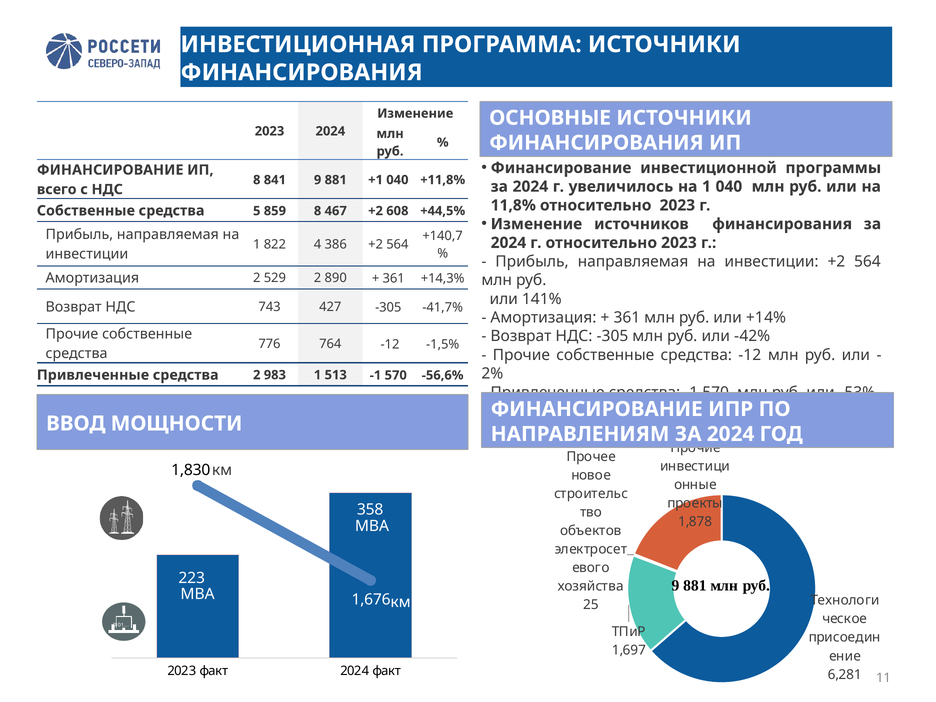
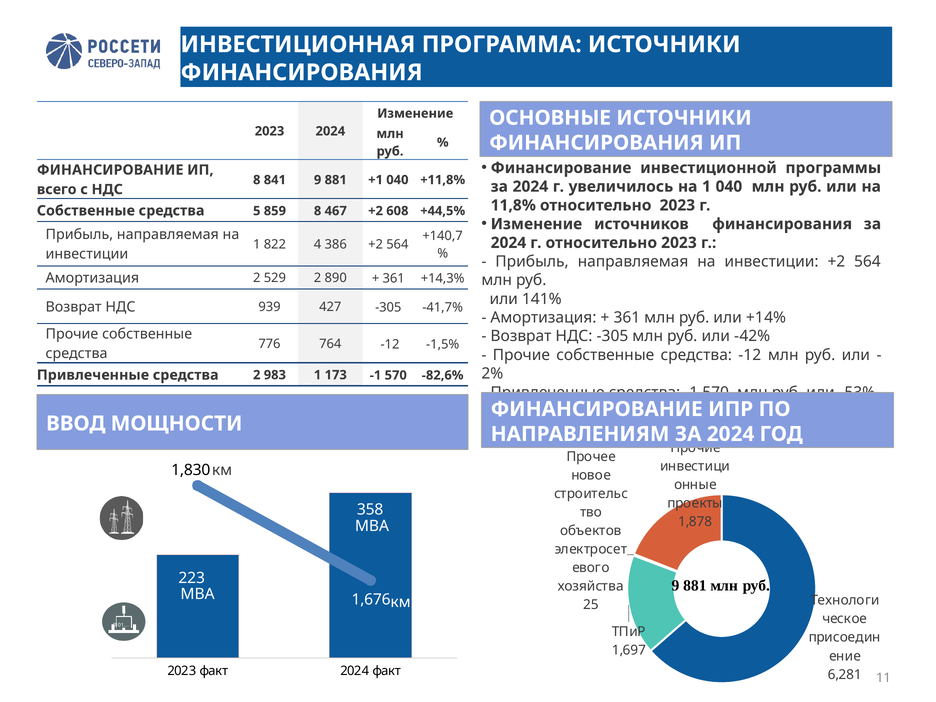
743: 743 -> 939 (269, 307)
513: 513 -> 173 (336, 375)
-56,6%: -56,6% -> -82,6% (443, 375)
